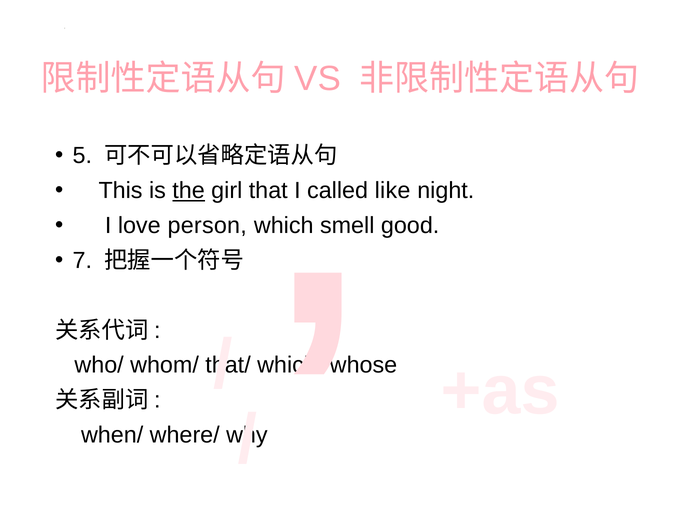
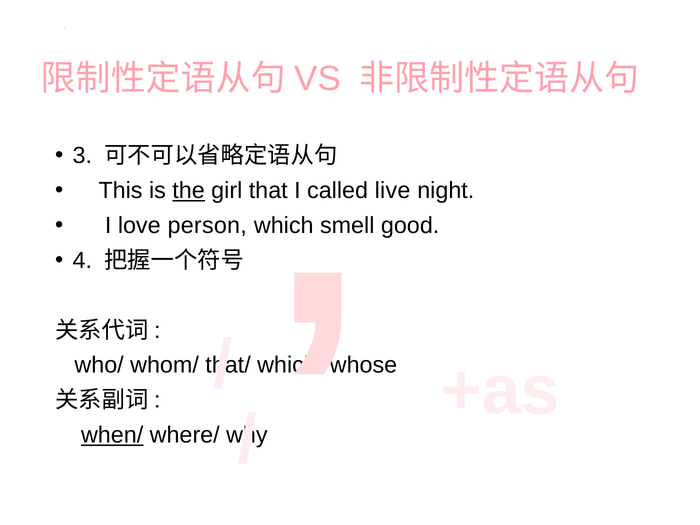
5: 5 -> 3 (82, 156)
like: like -> live (393, 191)
7: 7 -> 4 (82, 260)
when/ underline: none -> present (112, 435)
